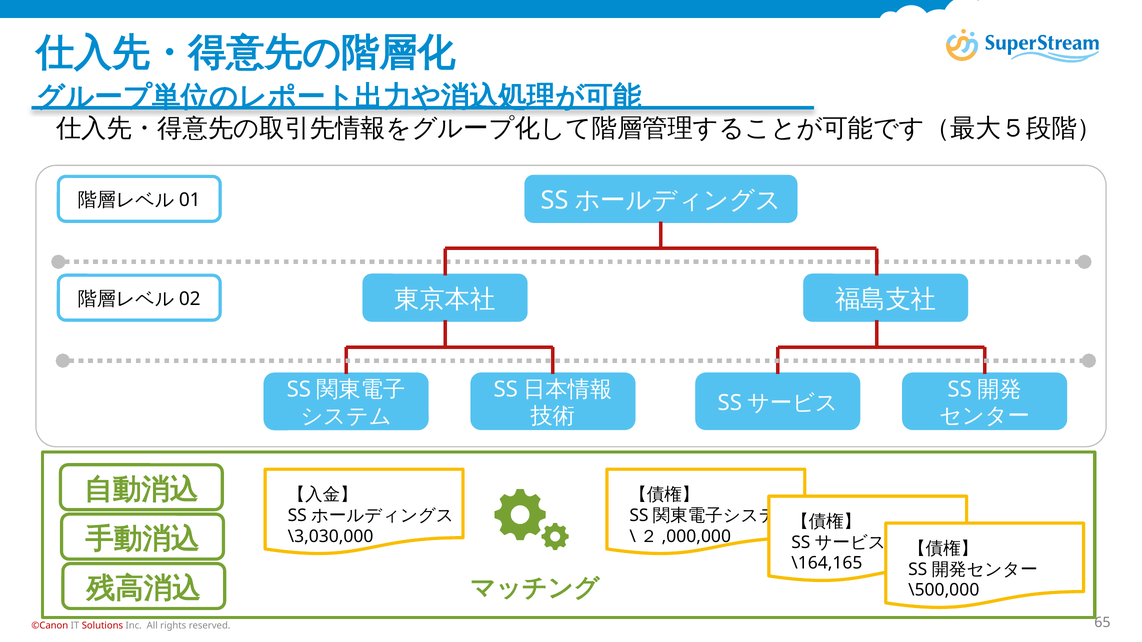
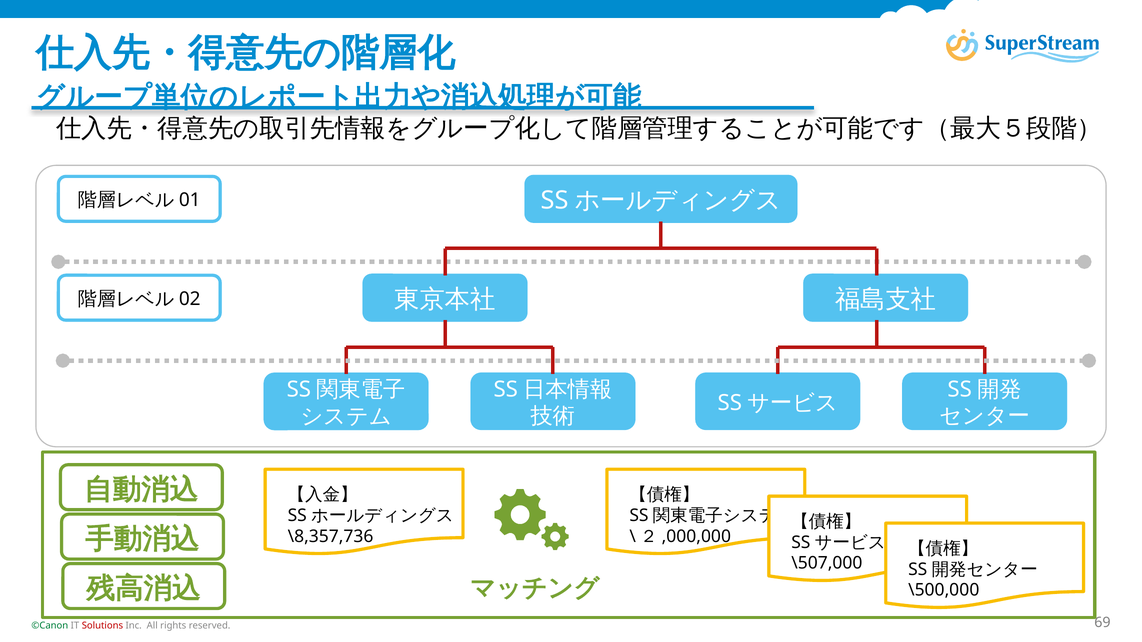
\3,030,000: \3,030,000 -> \8,357,736 (331, 537)
\164,165: \164,165 -> \507,000 (827, 564)
©Canon colour: red -> green (50, 626)
65: 65 -> 69 (1102, 623)
